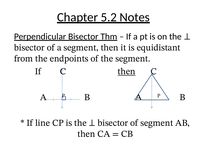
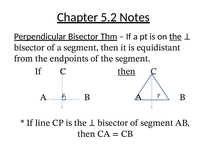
the underline: none -> present (175, 37)
